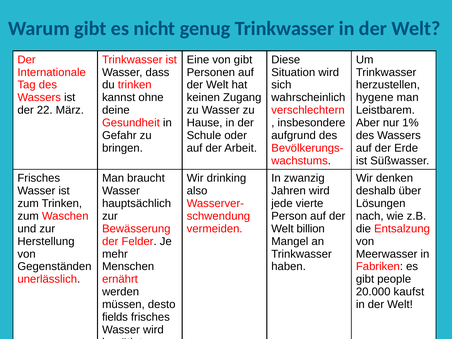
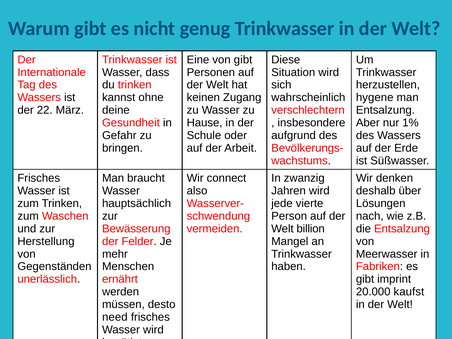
Leistbarem: Leistbarem -> Entsalzung (385, 110)
drinking: drinking -> connect (226, 178)
people: people -> imprint (394, 279)
fields: fields -> need (115, 317)
